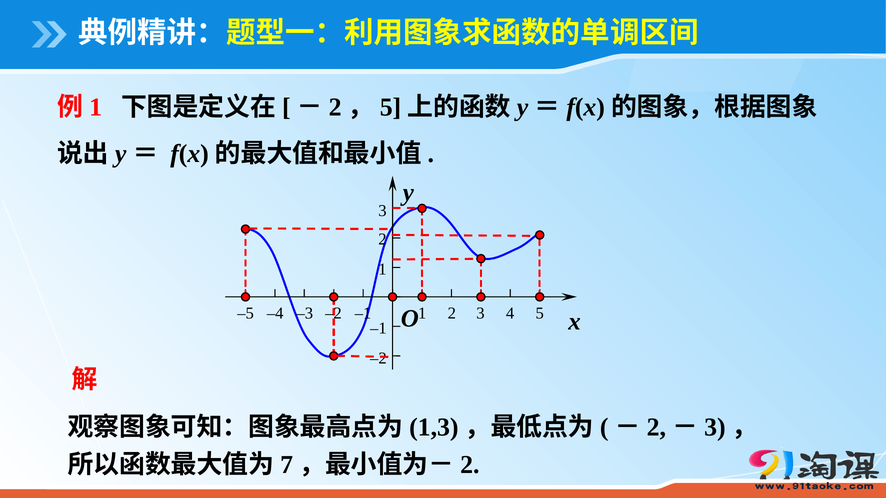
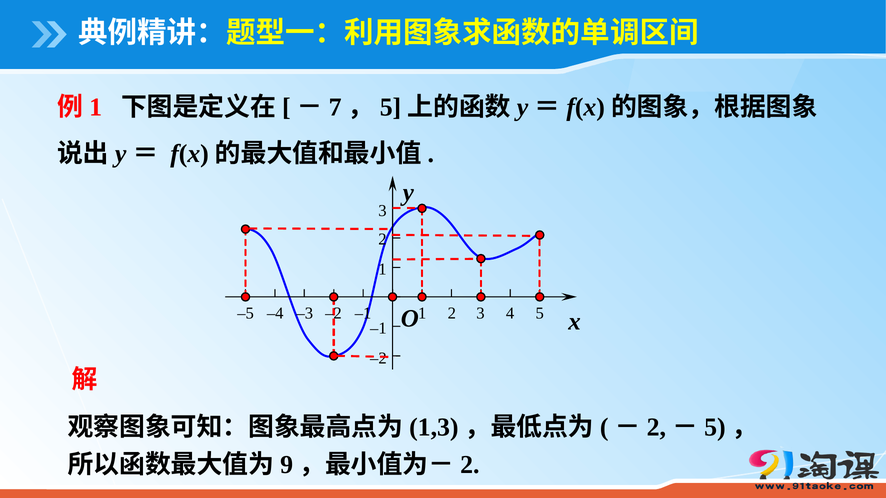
2: 2 -> 7 (335, 107)
3: 3 -> 5 (715, 428)
7: 7 -> 9 (287, 465)
